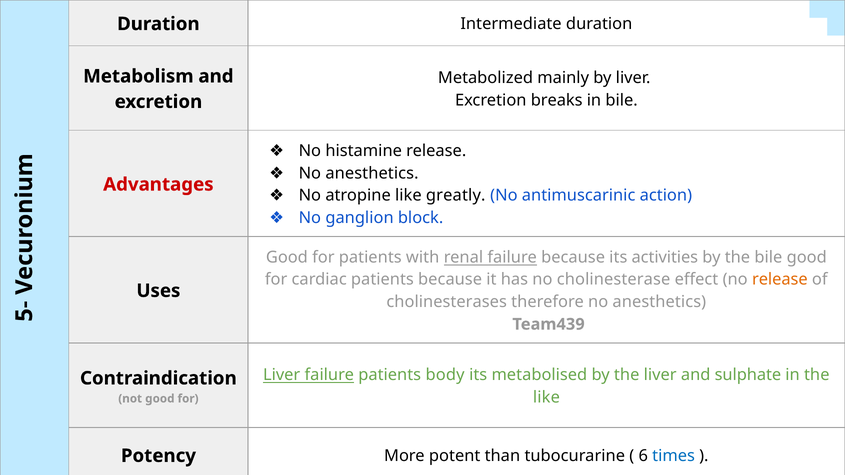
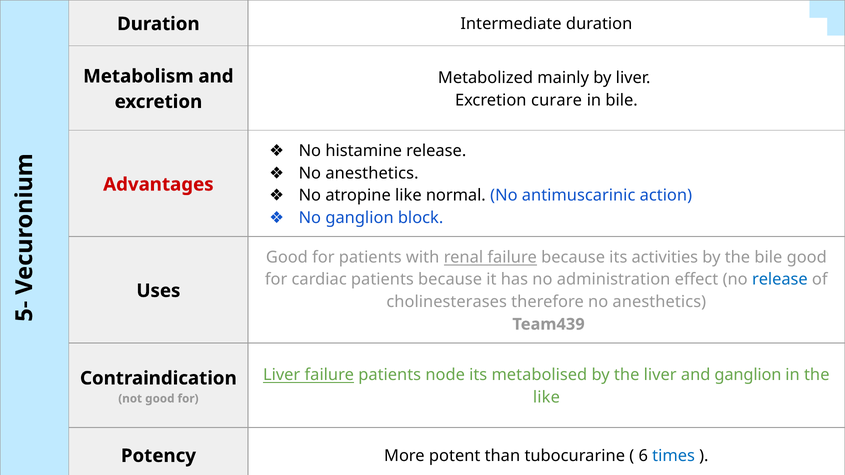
breaks: breaks -> curare (557, 100)
greatly: greatly -> normal (456, 196)
cholinesterase: cholinesterase -> administration (614, 280)
release colour: orange -> blue (780, 280)
body: body -> node (445, 375)
and sulphate: sulphate -> ganglion (748, 375)
